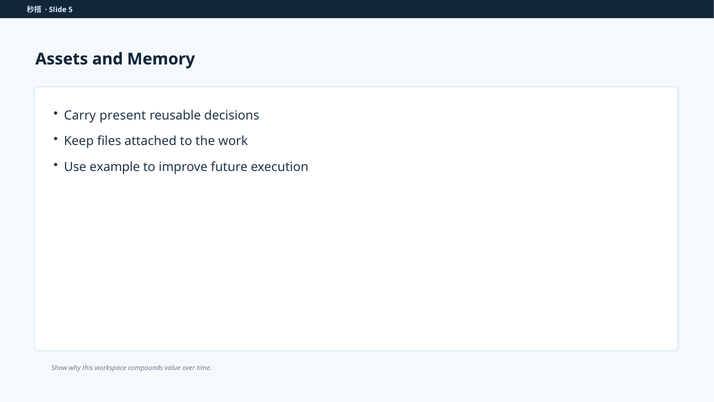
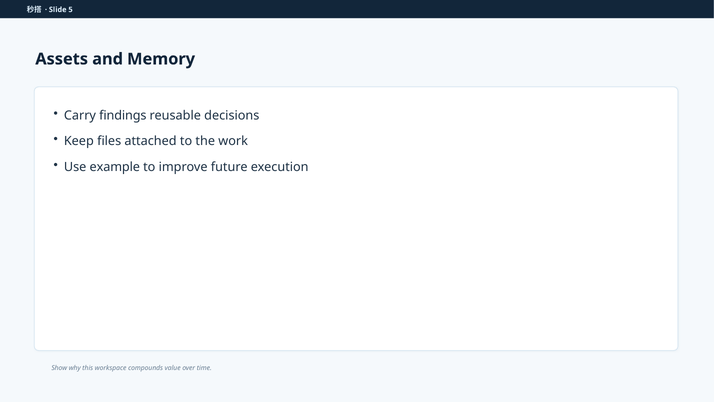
present: present -> findings (123, 116)
